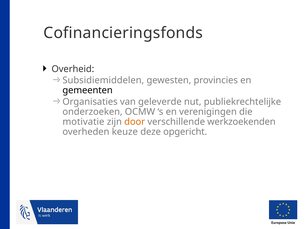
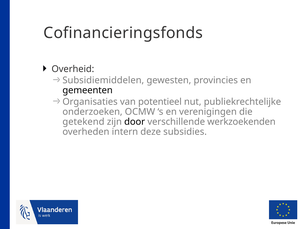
geleverde: geleverde -> potentieel (160, 102)
motivatie: motivatie -> getekend (83, 122)
door colour: orange -> black (135, 122)
keuze: keuze -> intern (125, 132)
opgericht: opgericht -> subsidies (185, 132)
